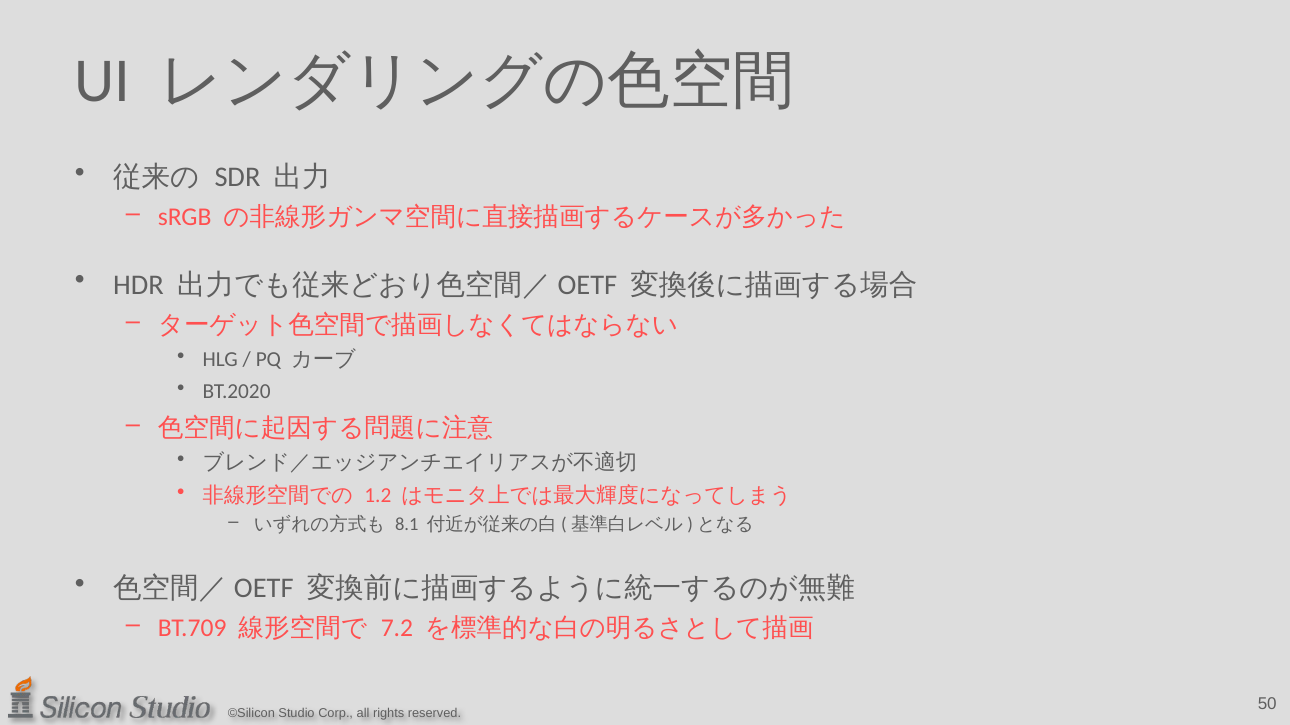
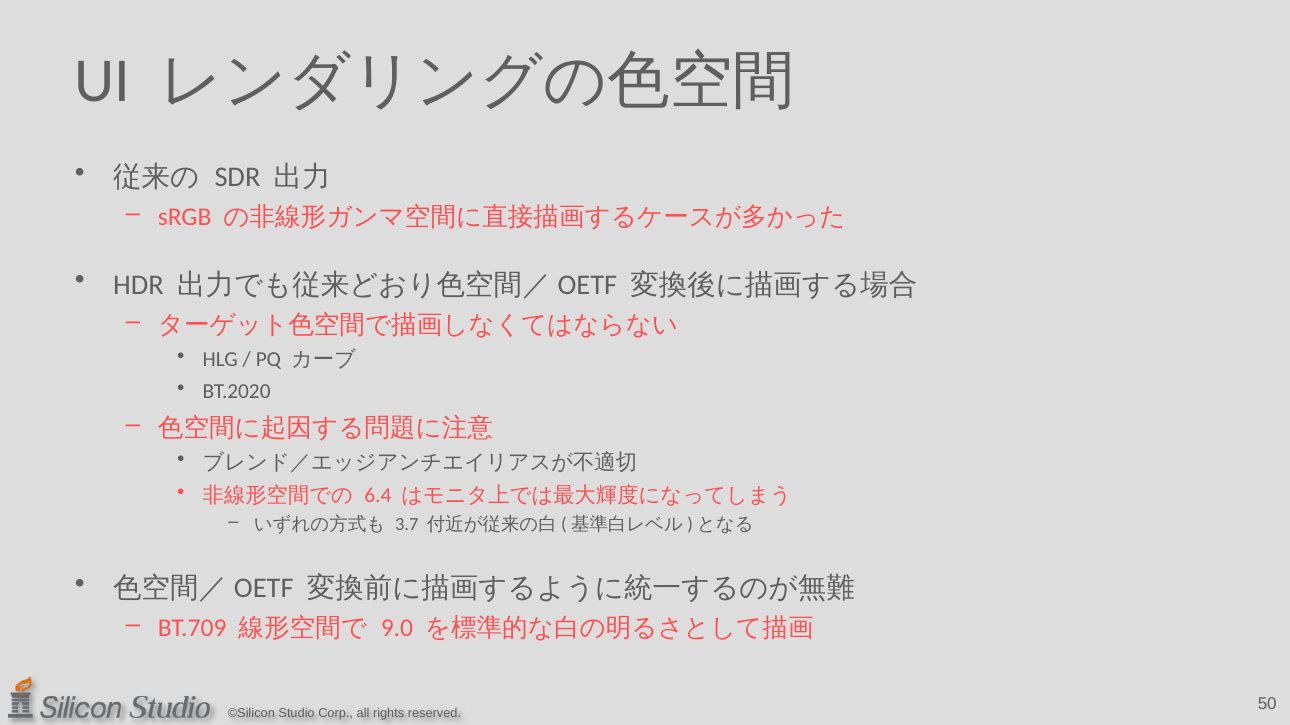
1.2: 1.2 -> 6.4 (378, 496)
8.1: 8.1 -> 3.7 (407, 525)
7.2: 7.2 -> 9.0 (397, 629)
